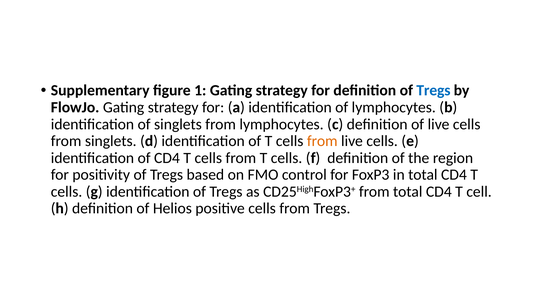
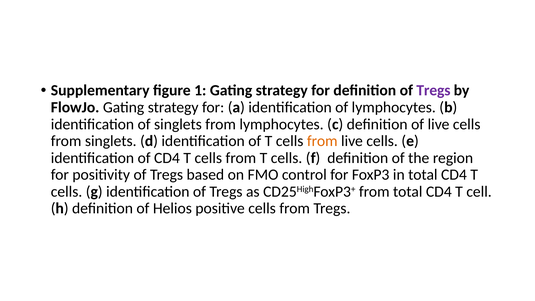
Tregs colour: blue -> purple (433, 90)
